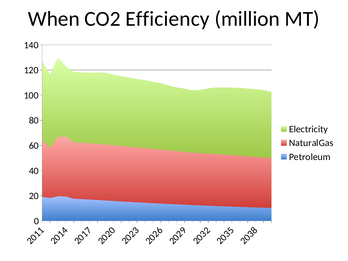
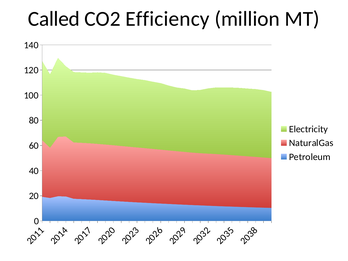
When: When -> Called (54, 19)
